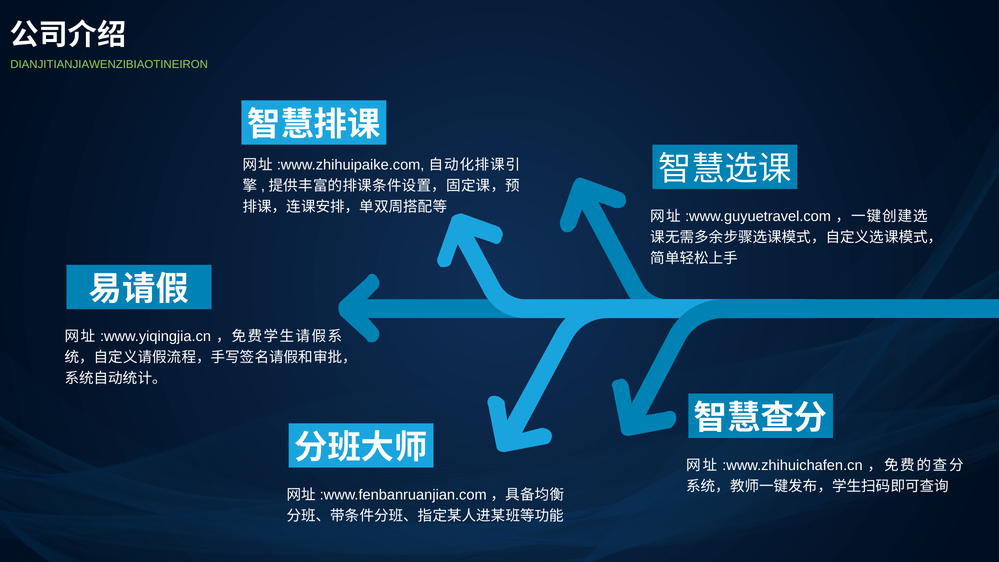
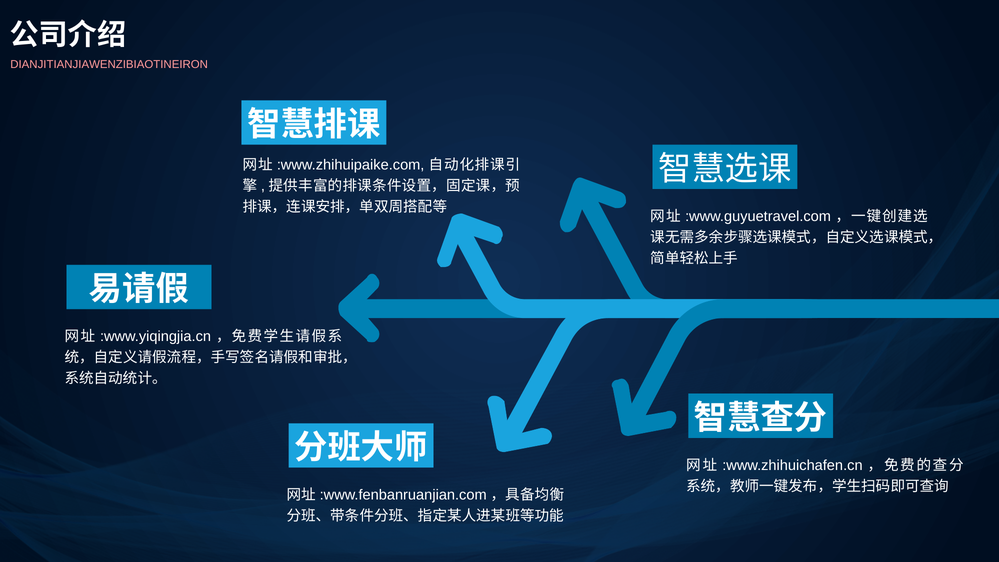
DIANJITIANJIAWENZIBIAOTINEIRON colour: light green -> pink (109, 65)
